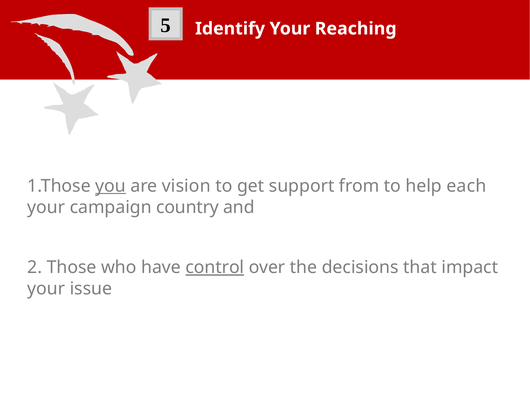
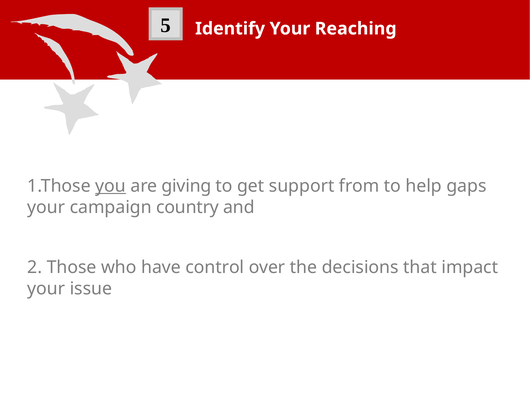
vision: vision -> giving (186, 186)
each: each -> gaps (466, 186)
control underline: present -> none (215, 267)
